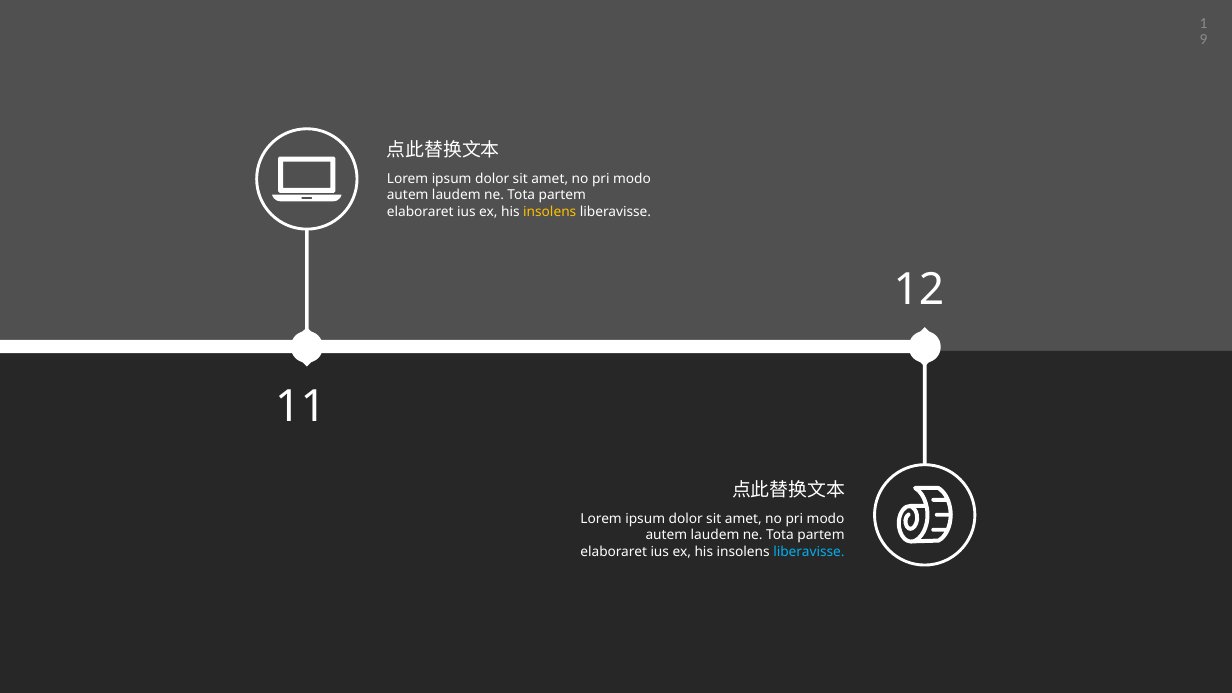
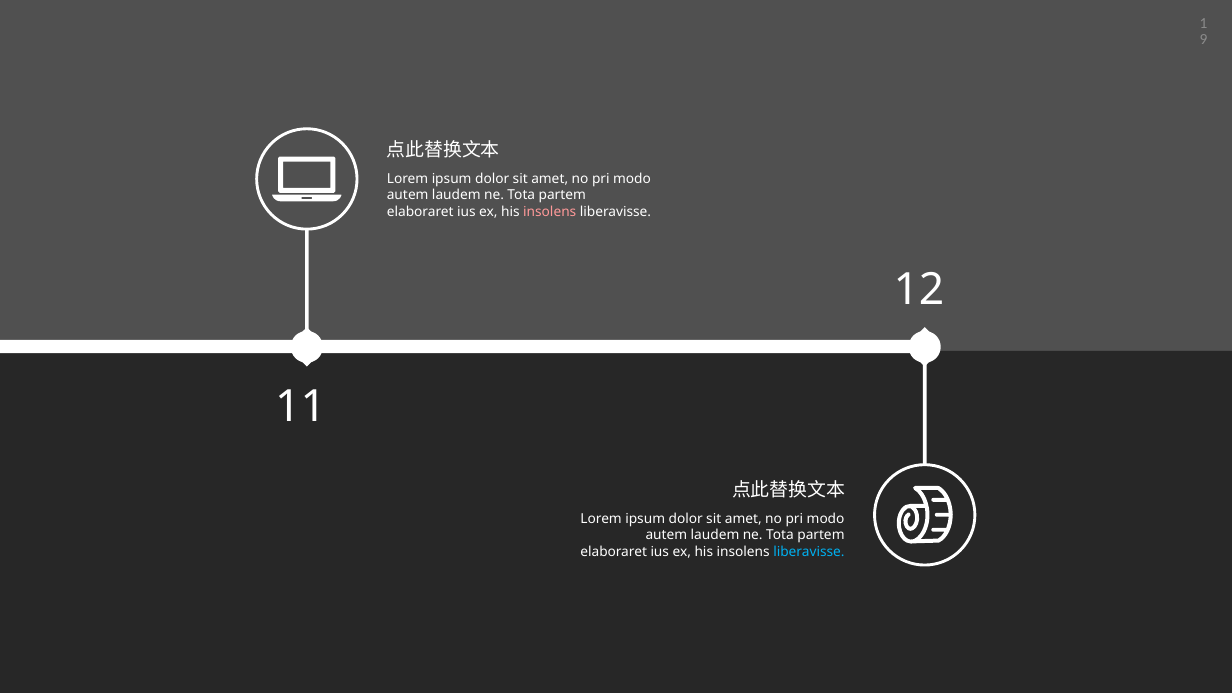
insolens colour: yellow -> pink (550, 212)
